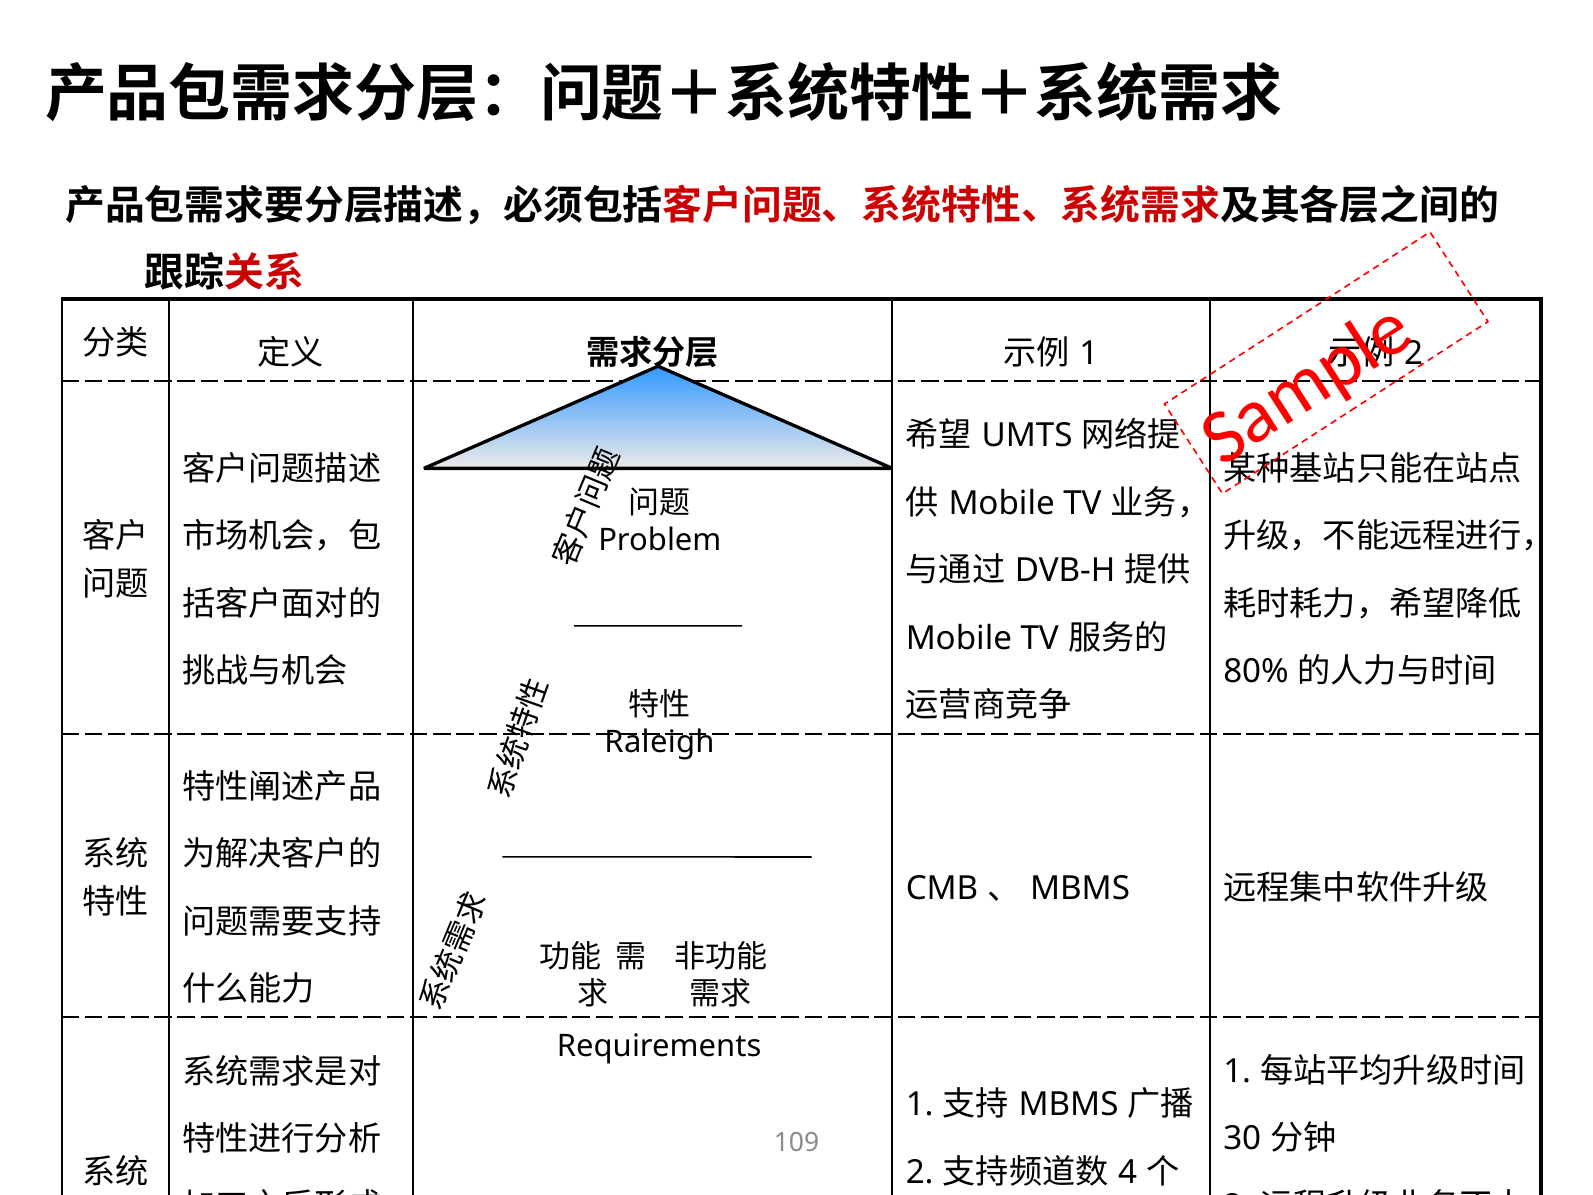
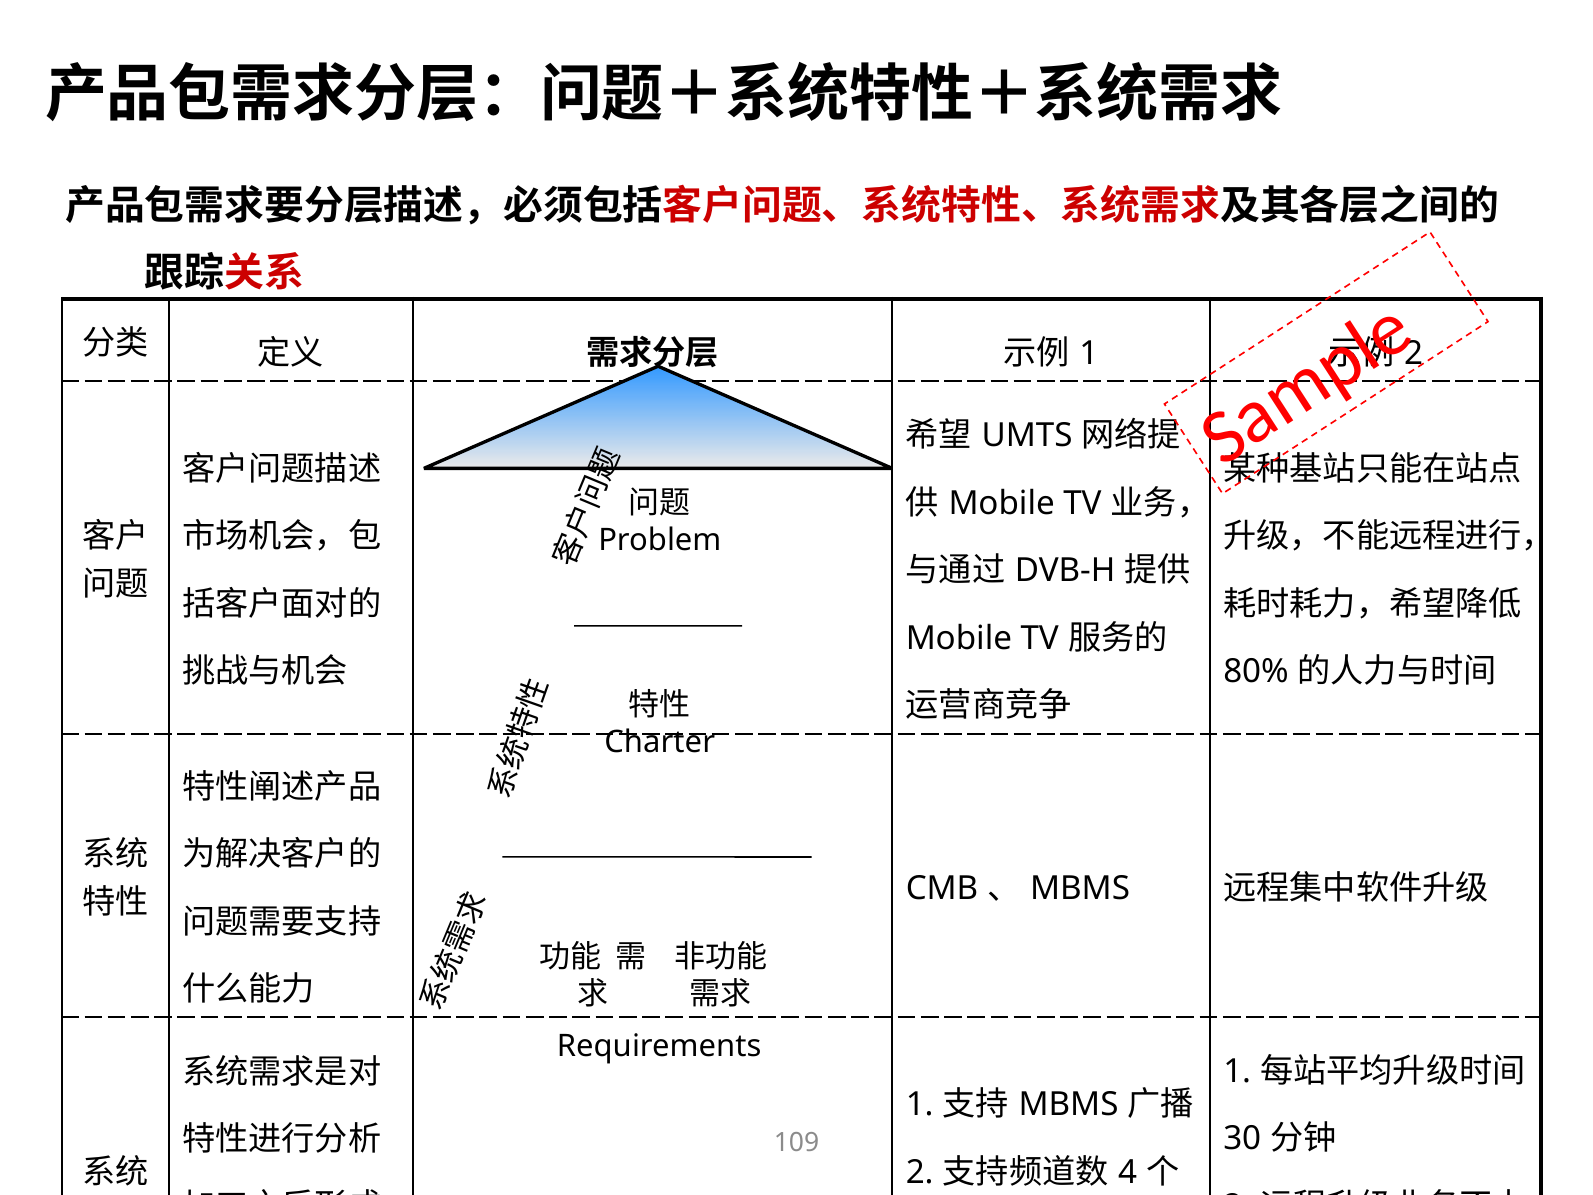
Raleigh: Raleigh -> Charter (660, 742)
